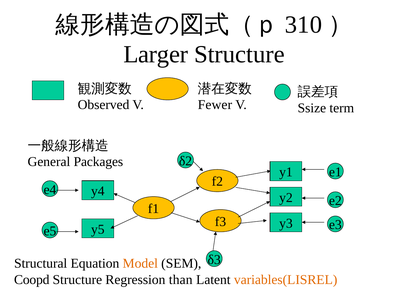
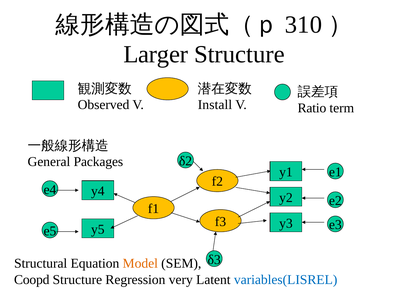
Fewer: Fewer -> Install (215, 105)
Ssize: Ssize -> Ratio (312, 108)
than: than -> very (181, 280)
variables(LISREL colour: orange -> blue (286, 280)
